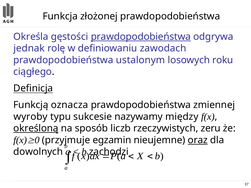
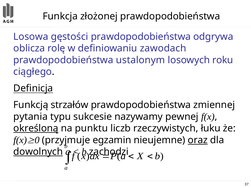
Określa: Określa -> Losowa (31, 37)
prawdopodobieństwa underline: present -> none (141, 37)
jednak: jednak -> oblicza (29, 48)
oznacza: oznacza -> strzałów (70, 105)
wyroby: wyroby -> pytania (31, 117)
między: między -> pewnej (182, 117)
sposób: sposób -> punktu (91, 128)
zeru: zeru -> łuku (211, 128)
dowolnych underline: none -> present (38, 152)
